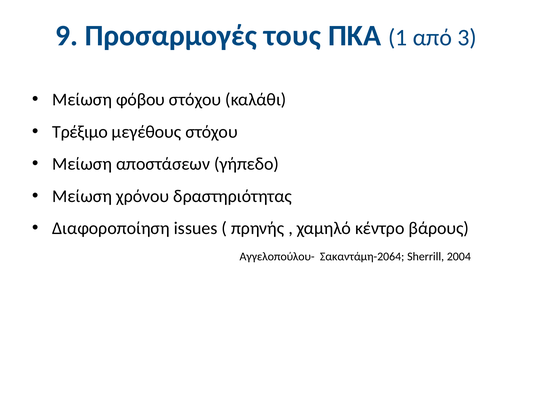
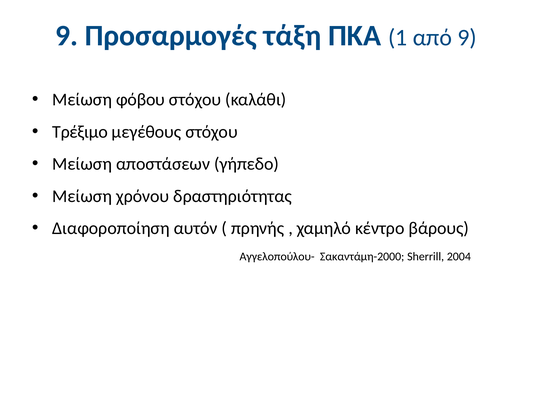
τους: τους -> τάξη (292, 36)
από 3: 3 -> 9 (467, 37)
issues: issues -> αυτόν (196, 228)
Σακαντάμη-2064: Σακαντάμη-2064 -> Σακαντάμη-2000 (362, 257)
